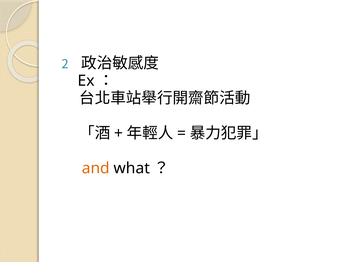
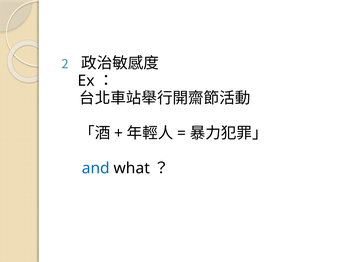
and colour: orange -> blue (96, 168)
